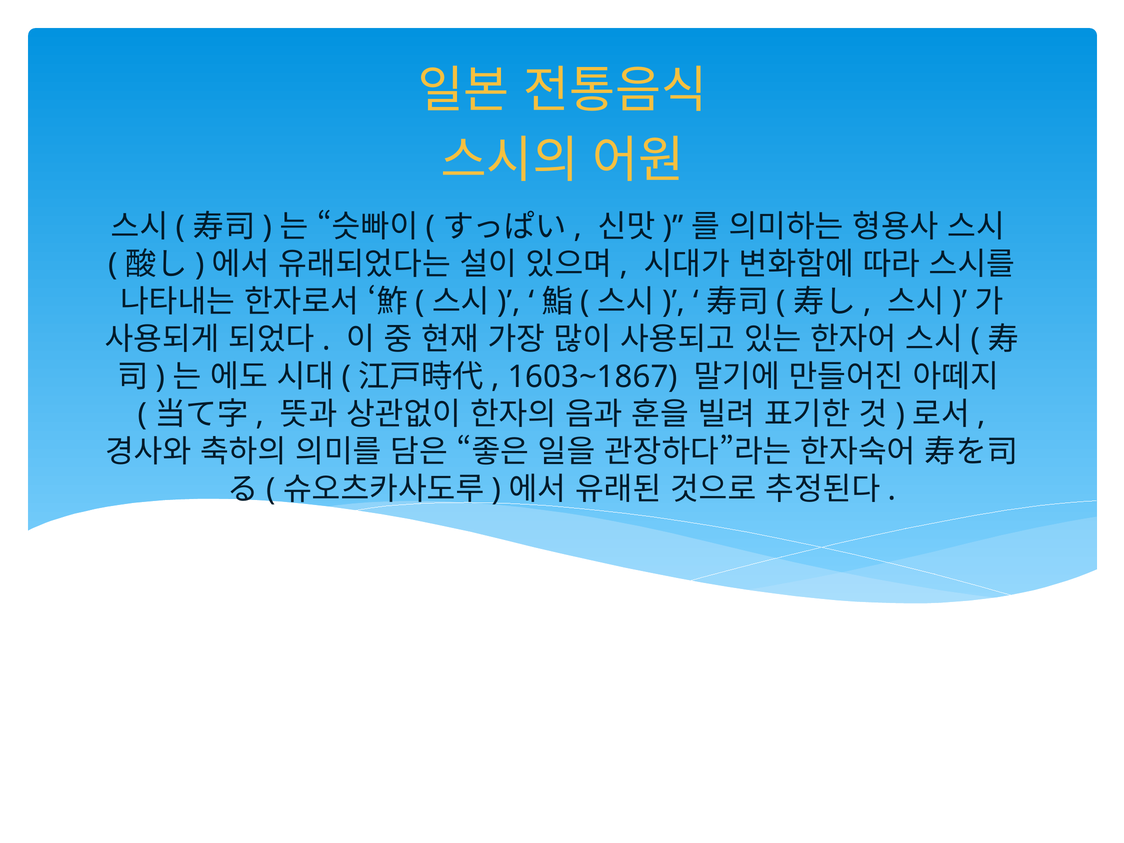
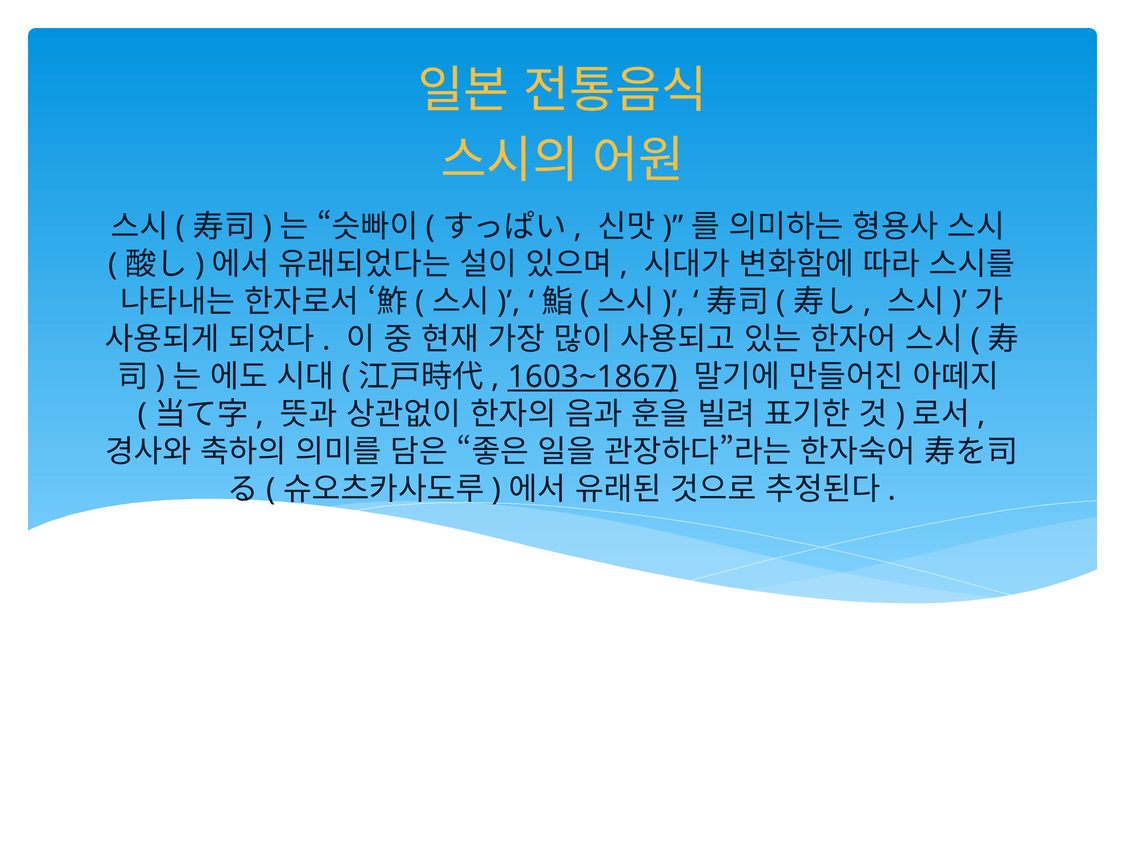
1603~1867 underline: none -> present (593, 377)
